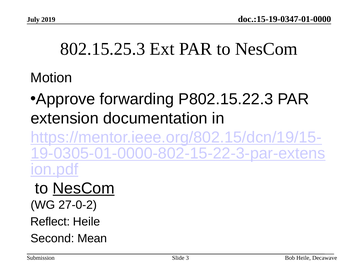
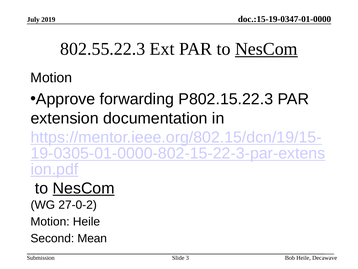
802.15.25.3: 802.15.25.3 -> 802.55.22.3 (103, 49)
NesCom underline: none -> present (266, 49)
Reflect: Reflect -> Motion (50, 221)
